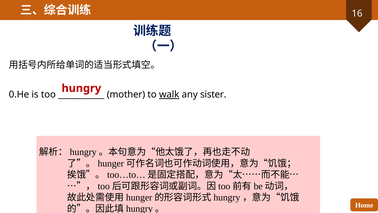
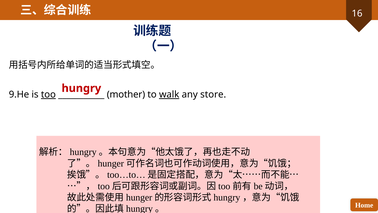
0.He: 0.He -> 9.He (19, 94)
too underline: none -> present (48, 94)
sister: sister -> store (213, 94)
